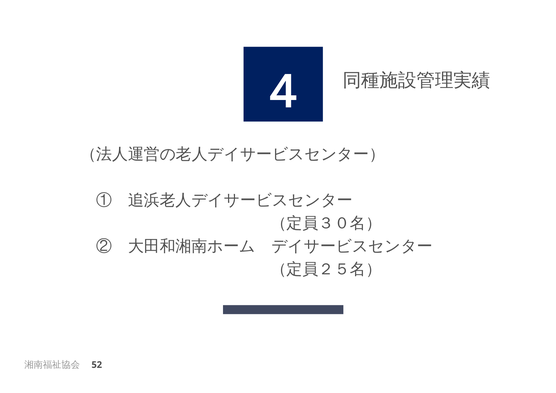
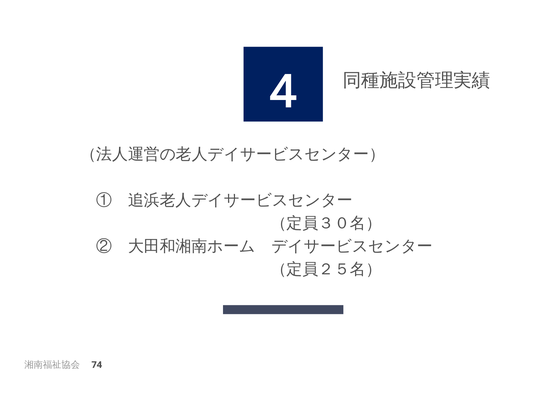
52: 52 -> 74 (97, 365)
